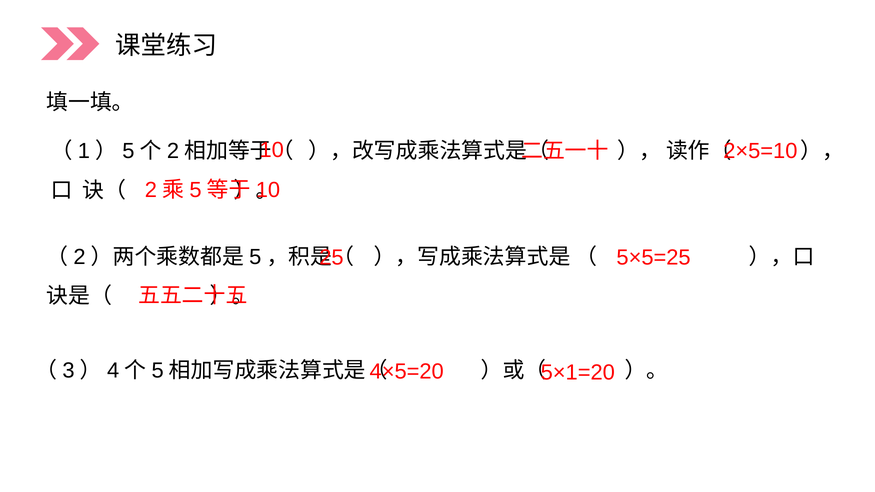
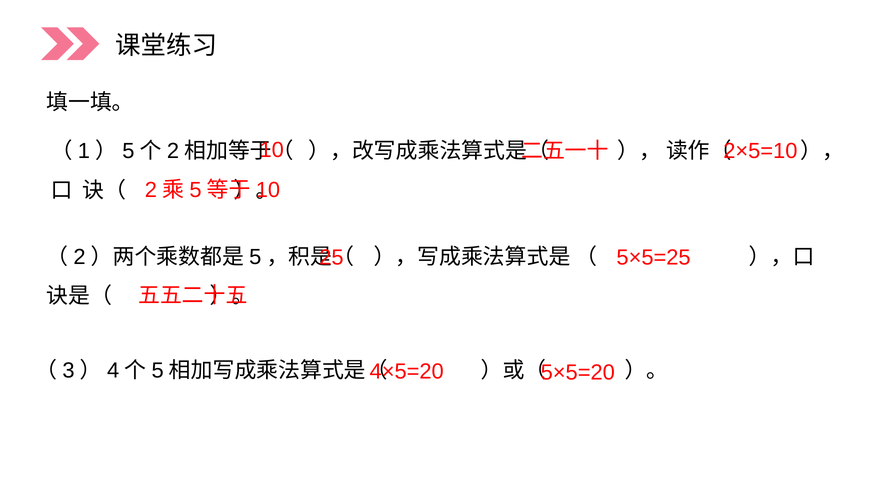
5×1=20: 5×1=20 -> 5×5=20 (578, 373)
